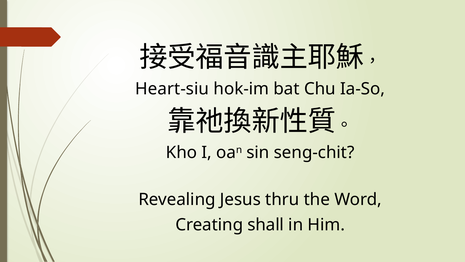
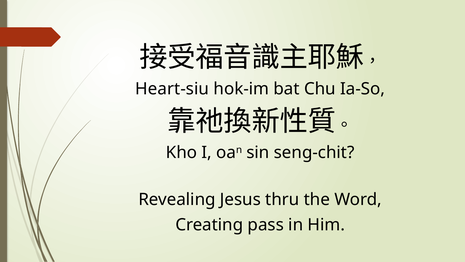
shall: shall -> pass (266, 225)
